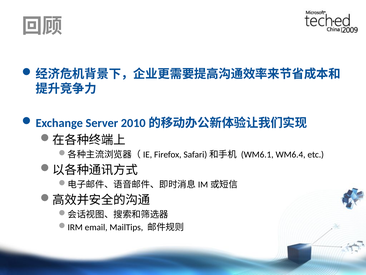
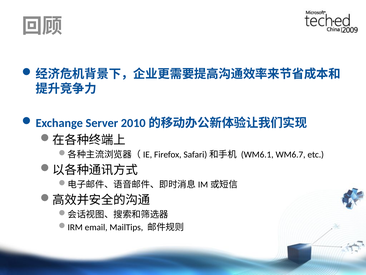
WM6.4: WM6.4 -> WM6.7 (291, 154)
